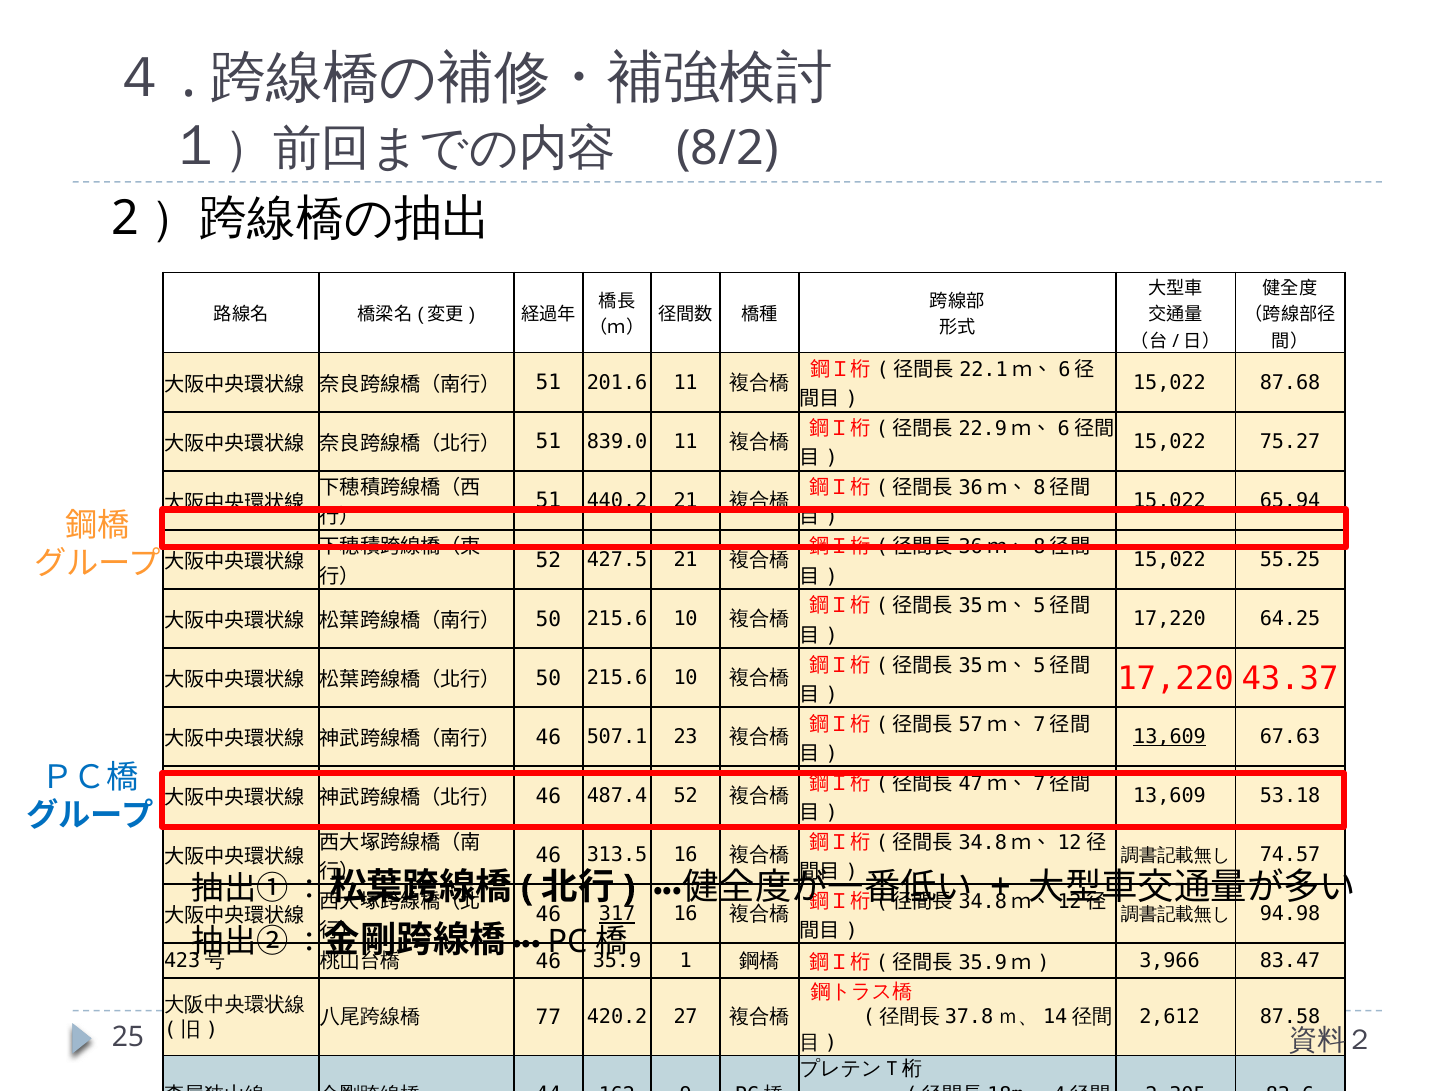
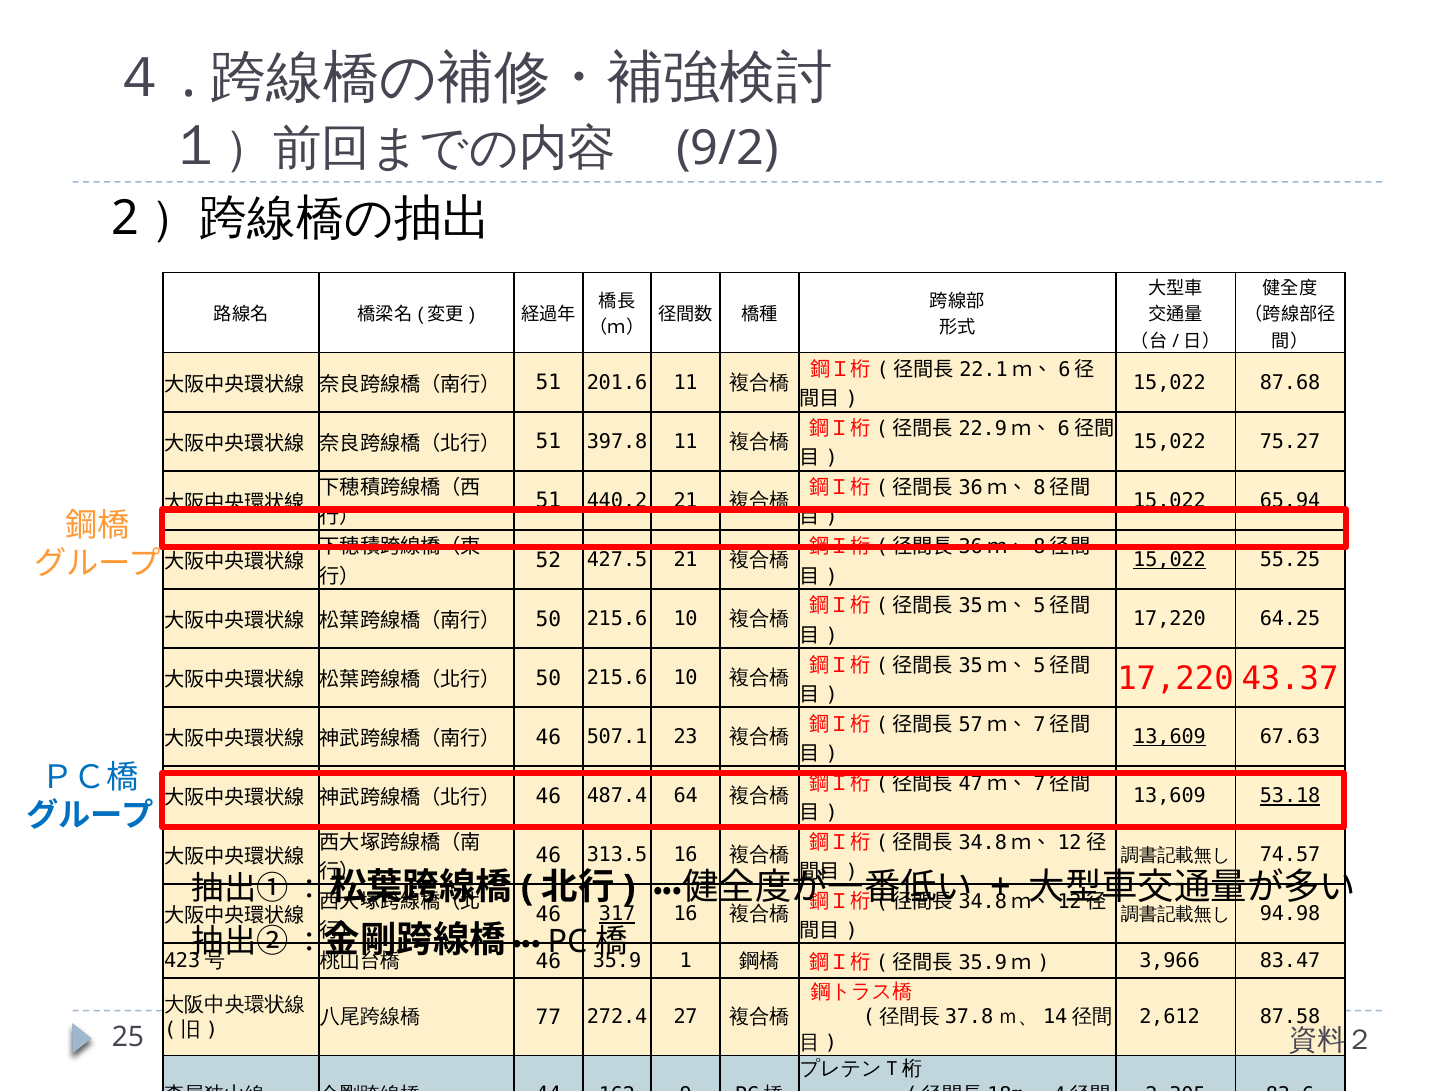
8/2: 8/2 -> 9/2 (727, 149)
839.0: 839.0 -> 397.8 (617, 442)
15,022 underline: none -> present (1170, 560)
53.18 underline: none -> present (1290, 796)
487.4 52: 52 -> 64 (686, 796)
420.2: 420.2 -> 272.4 (617, 1018)
